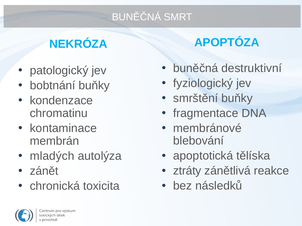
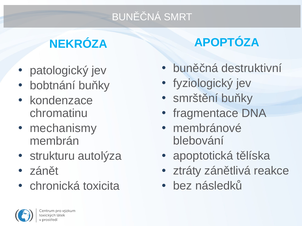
kontaminace: kontaminace -> mechanismy (63, 129)
mladých: mladých -> strukturu (52, 156)
